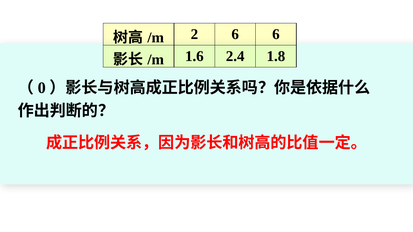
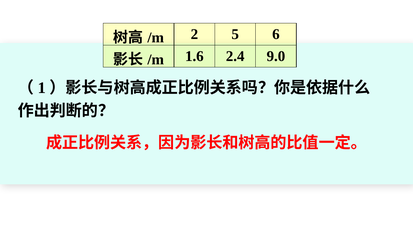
2 6: 6 -> 5 (235, 34)
1.8: 1.8 -> 9.0 (276, 56)
0: 0 -> 1 (42, 88)
